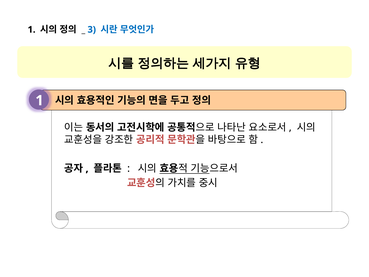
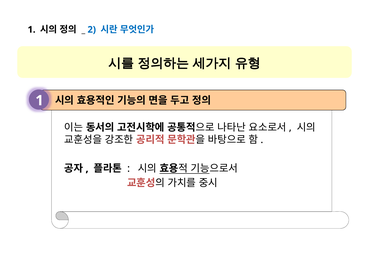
3: 3 -> 2 (92, 30)
